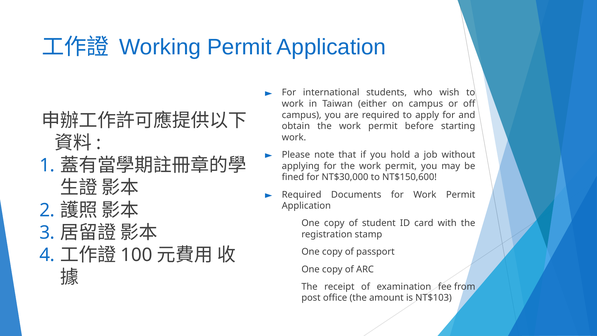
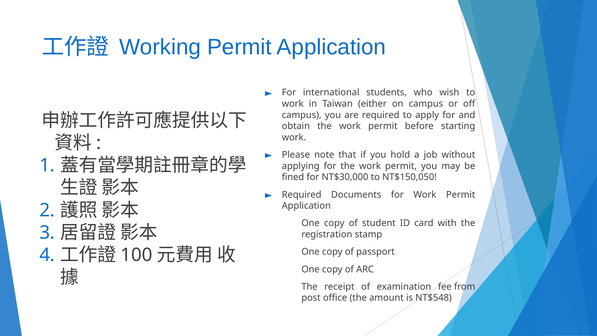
NT$150,600: NT$150,600 -> NT$150,050 (410, 177)
NT$103: NT$103 -> NT$548 (434, 298)
